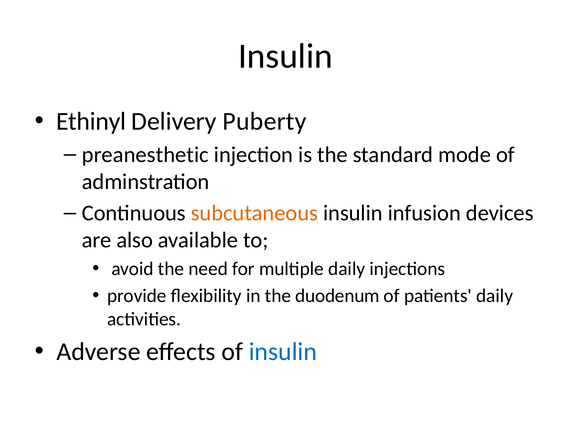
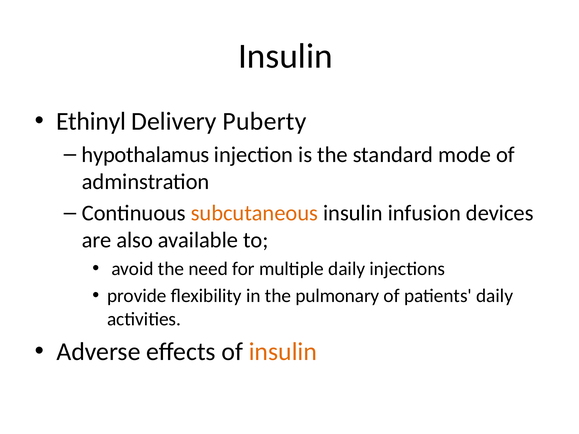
preanesthetic: preanesthetic -> hypothalamus (145, 155)
duodenum: duodenum -> pulmonary (337, 296)
insulin colour: blue -> orange (283, 352)
